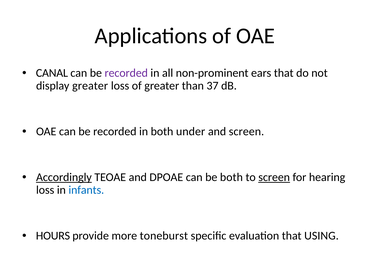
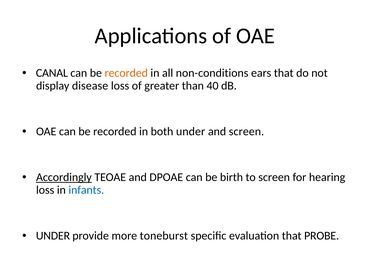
recorded colour: purple -> orange (126, 73)
non-prominent: non-prominent -> non-conditions (212, 73)
display greater: greater -> disease (90, 86)
37: 37 -> 40 (213, 86)
be both: both -> birth (231, 177)
screen underline: present -> none (274, 177)
HOURS: HOURS -> UNDER (53, 235)
USING: USING -> PROBE (322, 235)
